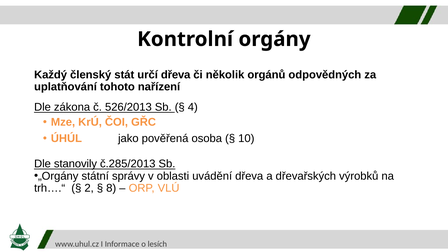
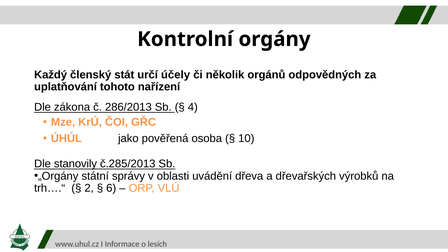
určí dřeva: dřeva -> účely (176, 75)
526/2013: 526/2013 -> 286/2013 (128, 107)
8: 8 -> 6 (111, 188)
